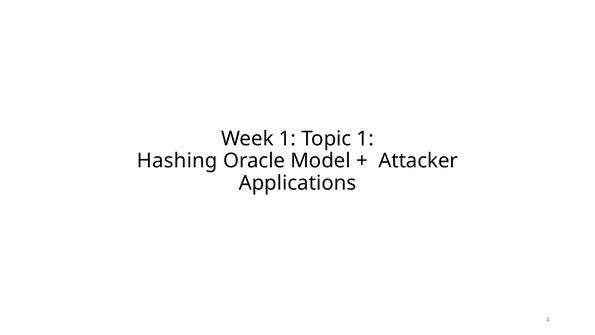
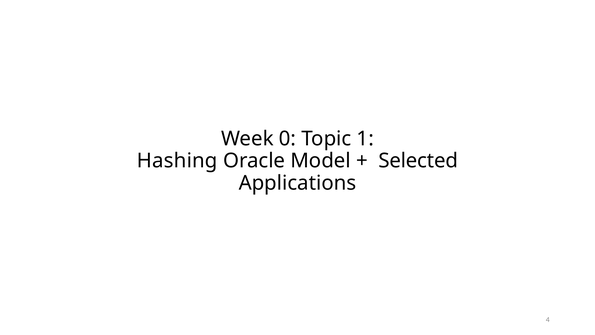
Week 1: 1 -> 0 (288, 139)
Attacker: Attacker -> Selected (418, 161)
